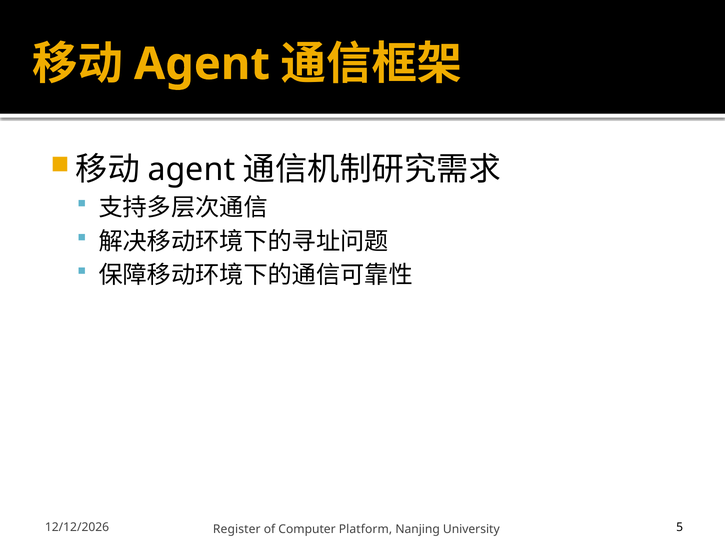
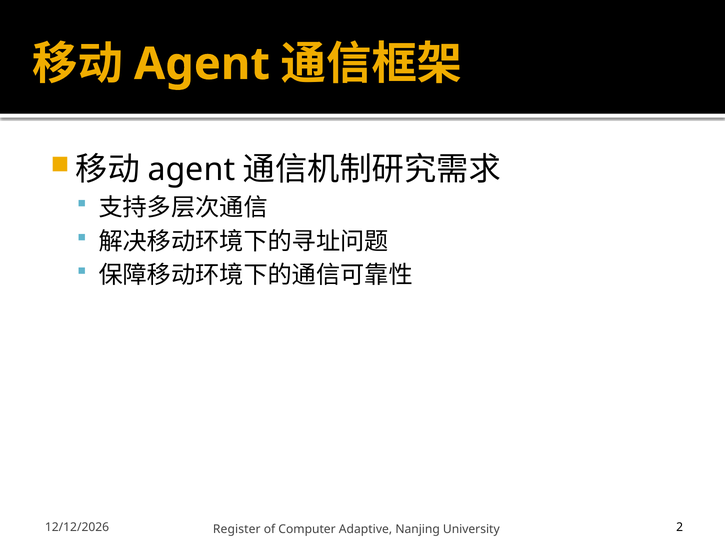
Platform: Platform -> Adaptive (365, 529)
5: 5 -> 2 (680, 527)
